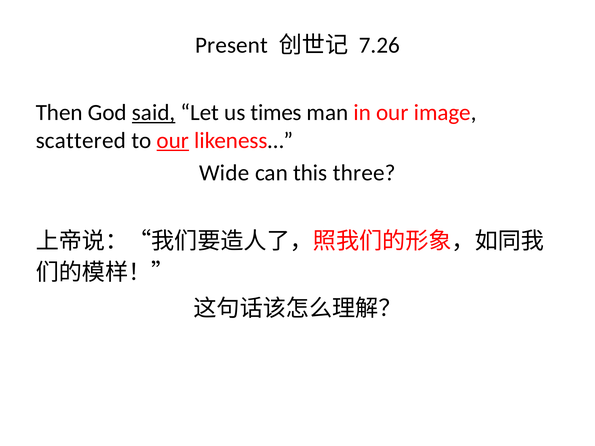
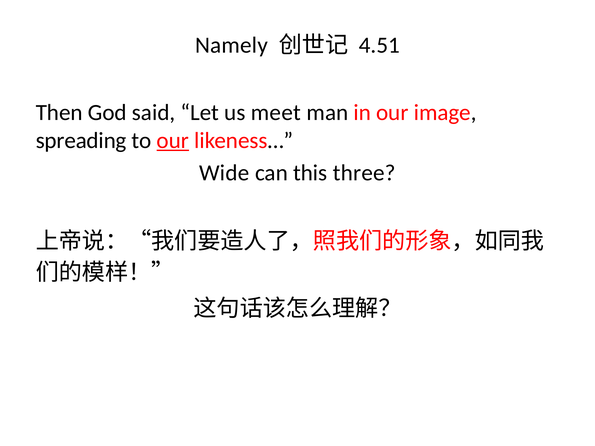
Present: Present -> Namely (232, 45)
7.26: 7.26 -> 4.51 (379, 45)
said underline: present -> none (154, 113)
times: times -> meet (276, 113)
scattered: scattered -> spreading (81, 140)
